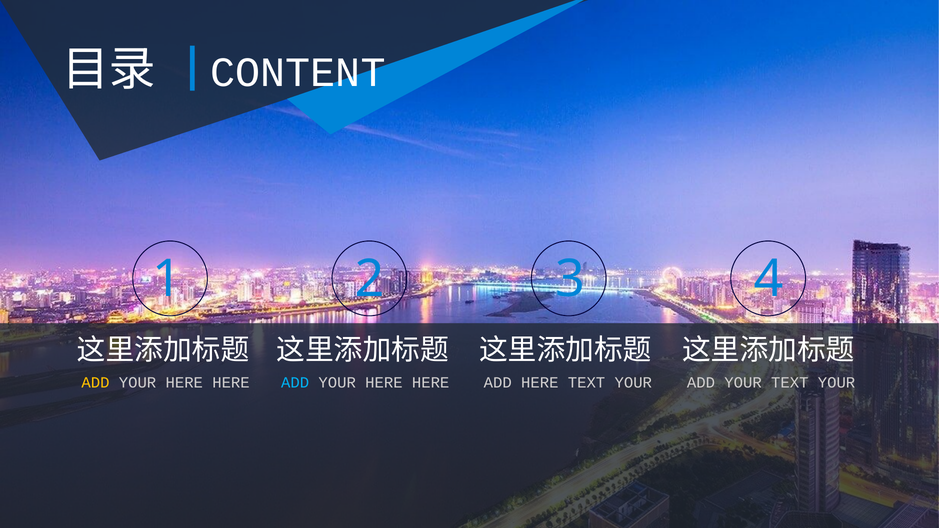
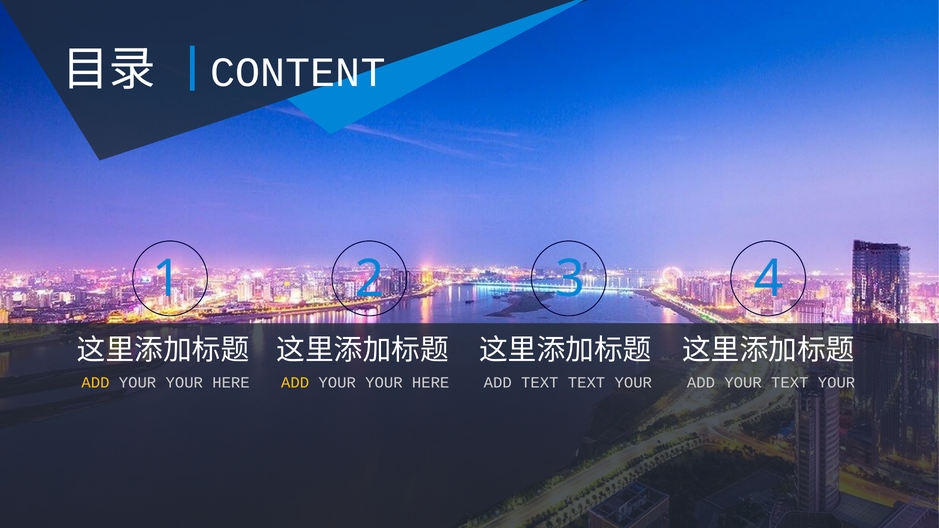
HERE: HERE -> YOUR (184, 382)
ADD colour: light blue -> yellow (295, 382)
HERE: HERE -> YOUR (384, 382)
ADD HERE: HERE -> TEXT (540, 382)
